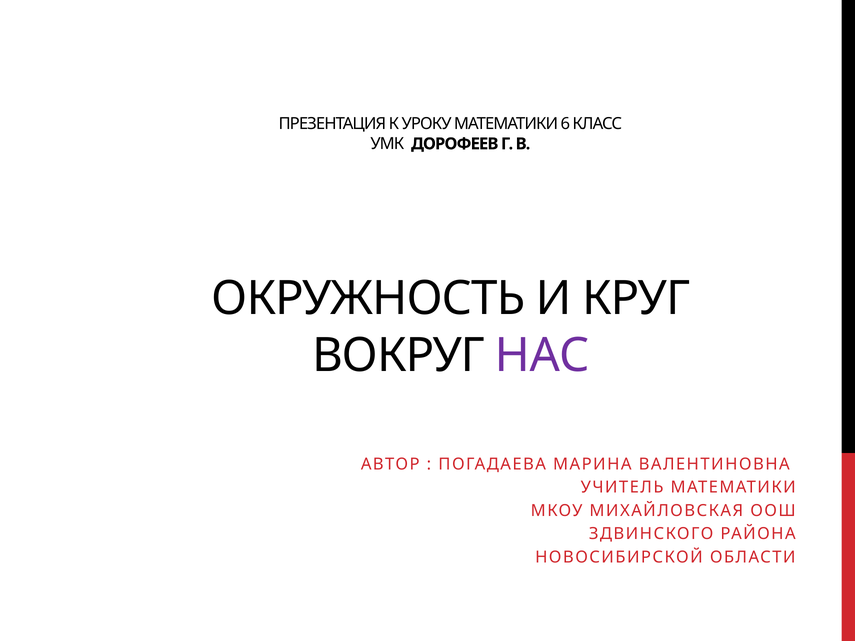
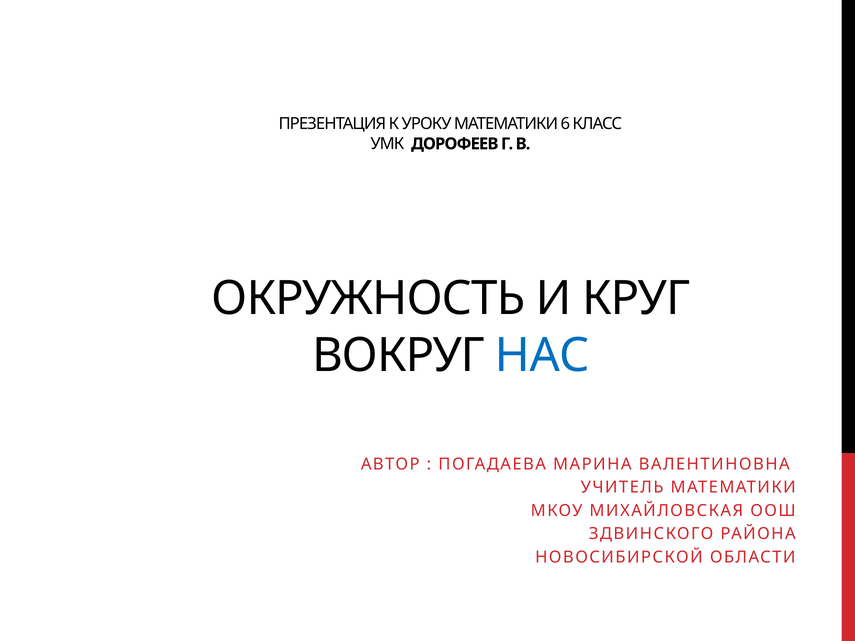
НАС colour: purple -> blue (542, 355)
